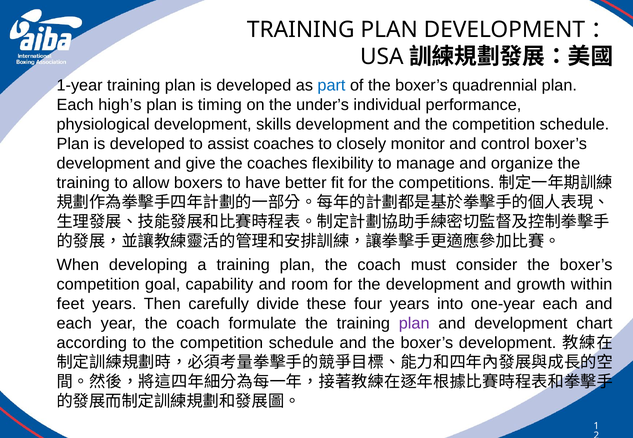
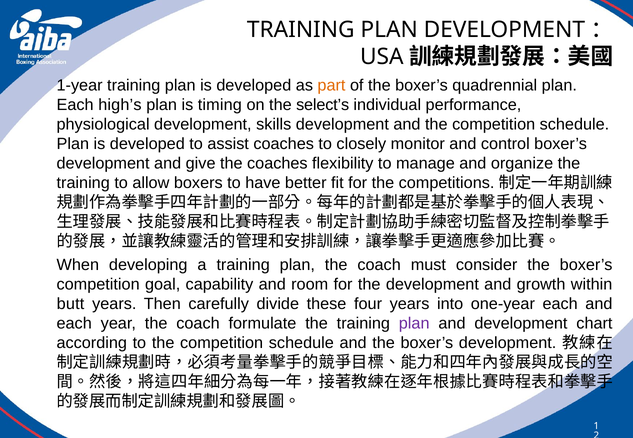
part colour: blue -> orange (331, 86)
under’s: under’s -> select’s (323, 105)
feet: feet -> butt (71, 304)
